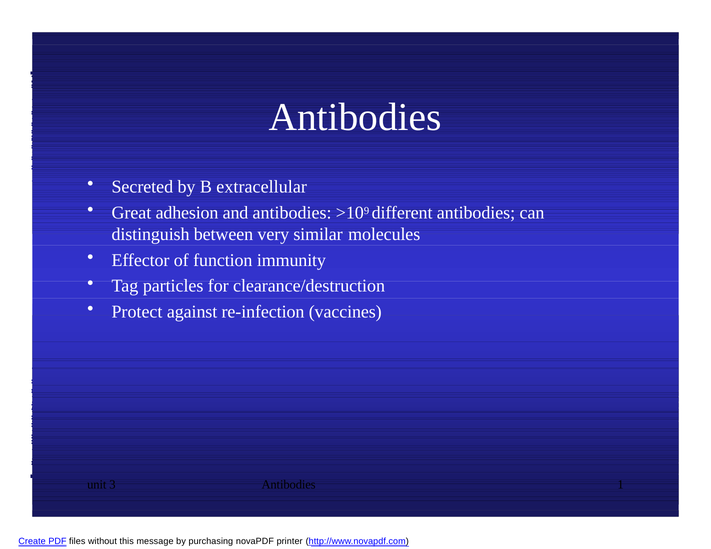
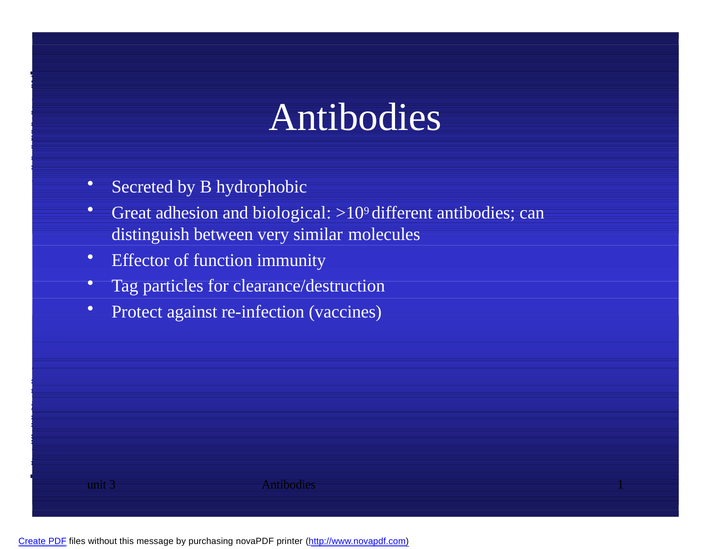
extracellular: extracellular -> hydrophobic (262, 187)
and antibodies: antibodies -> biological (292, 213)
